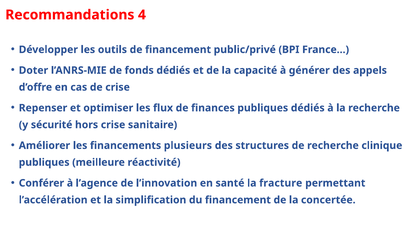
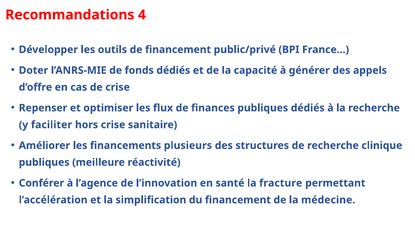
sécurité: sécurité -> faciliter (52, 124)
concertée: concertée -> médecine (328, 199)
